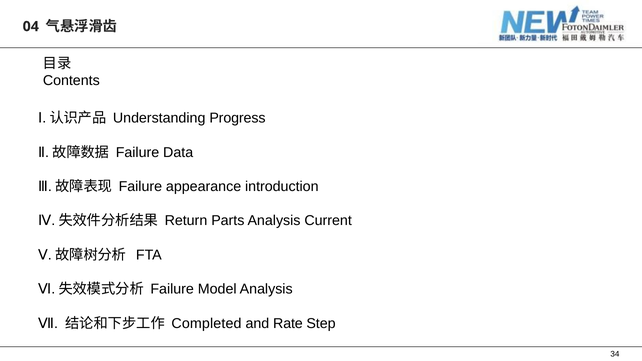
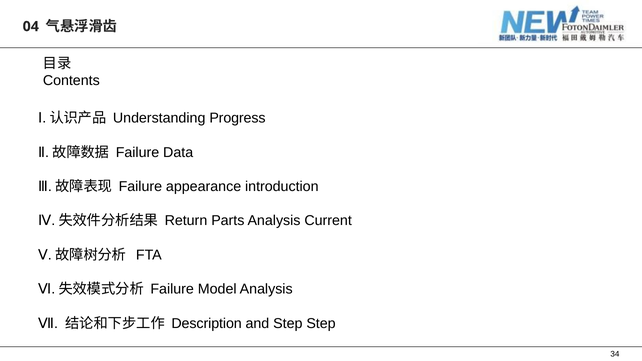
Completed: Completed -> Description (207, 323)
and Rate: Rate -> Step (288, 323)
